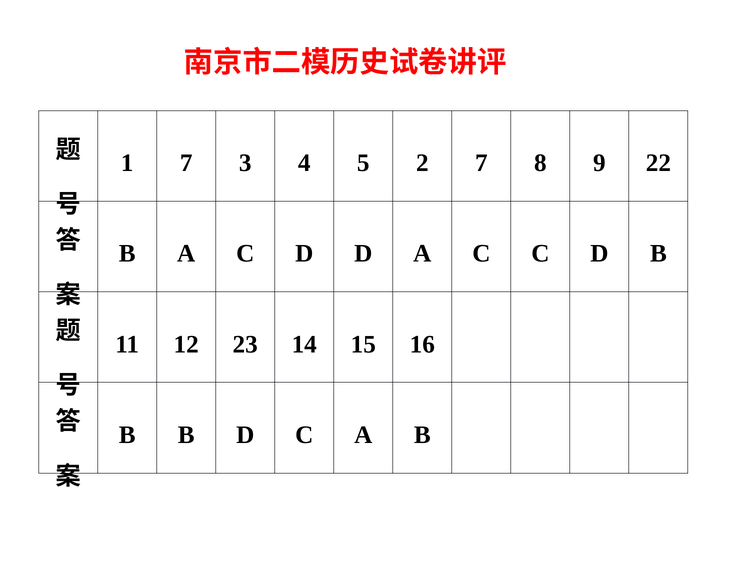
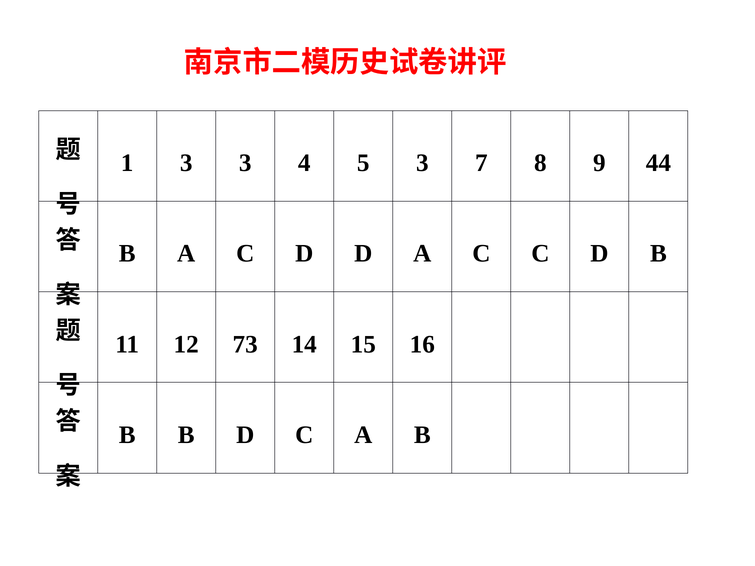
1 7: 7 -> 3 (186, 163)
5 2: 2 -> 3 (422, 163)
22: 22 -> 44 (658, 163)
23: 23 -> 73 (245, 344)
